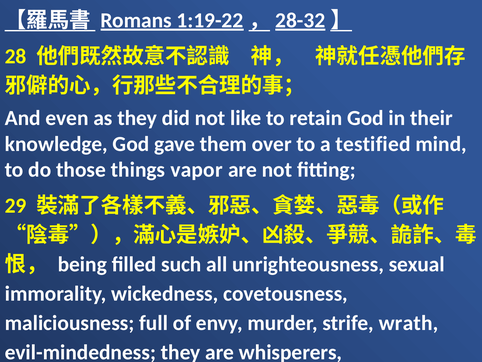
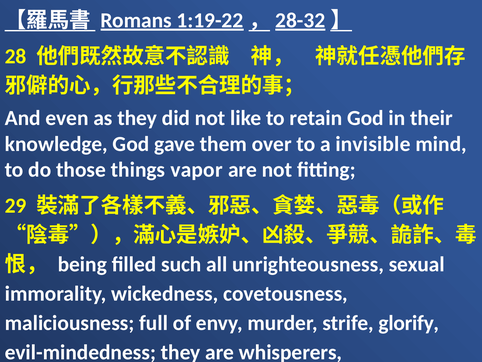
testified: testified -> invisible (373, 144)
wrath: wrath -> glorify (409, 323)
